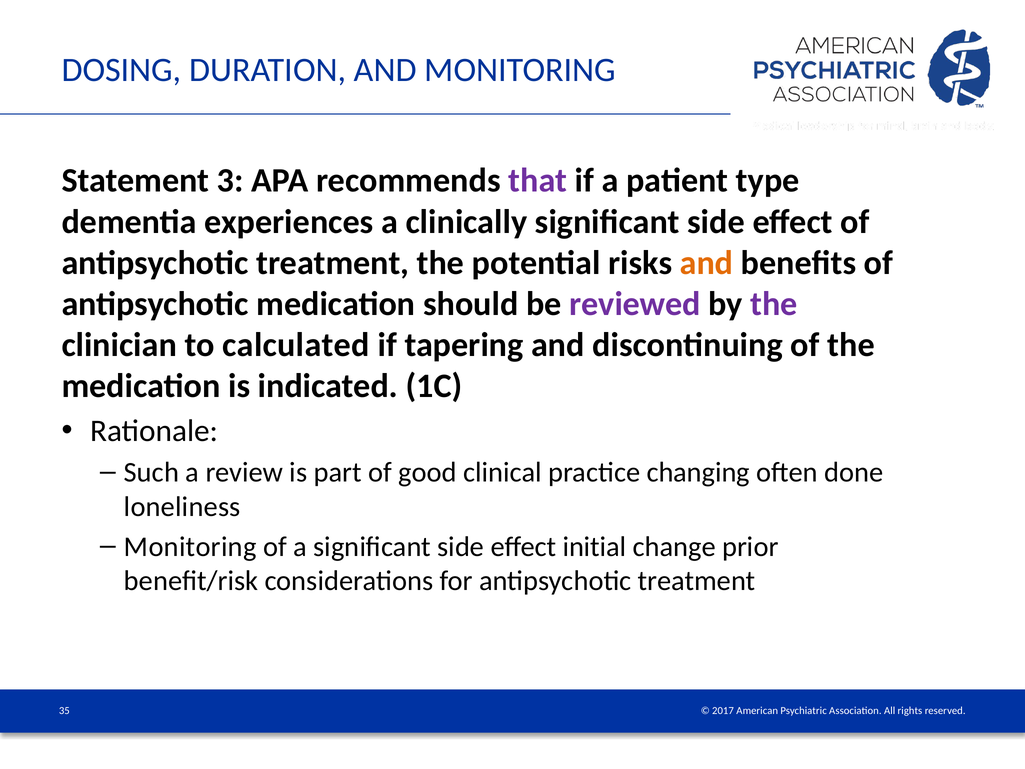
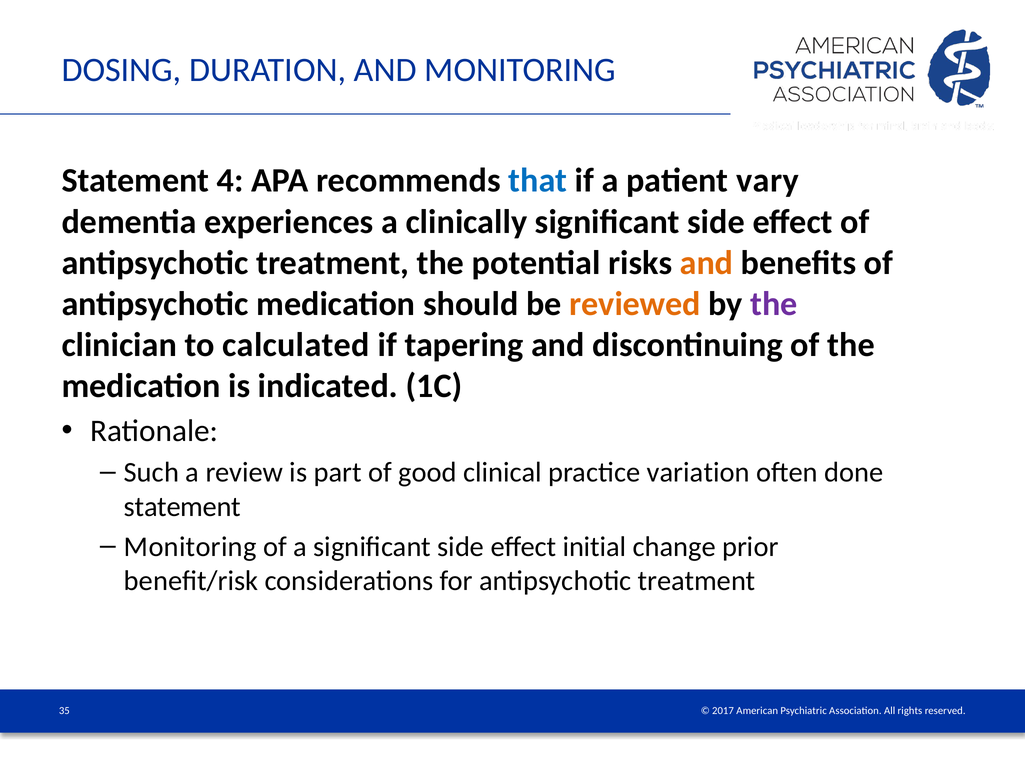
3: 3 -> 4 (230, 181)
that colour: purple -> blue (538, 181)
type: type -> vary (768, 181)
reviewed colour: purple -> orange (635, 304)
changing: changing -> variation (698, 472)
loneliness: loneliness -> statement (182, 507)
